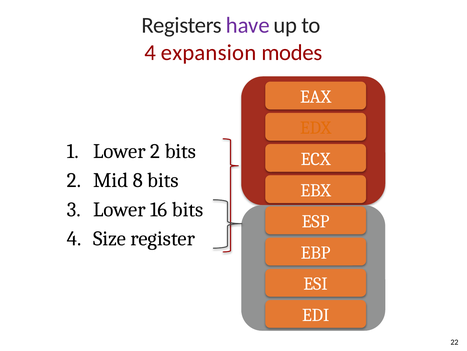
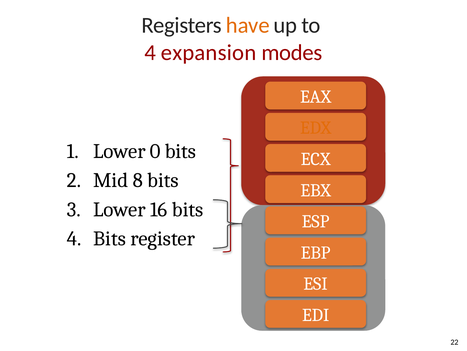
have colour: purple -> orange (248, 25)
Lower 2: 2 -> 0 (155, 151)
4 Size: Size -> Bits (110, 238)
